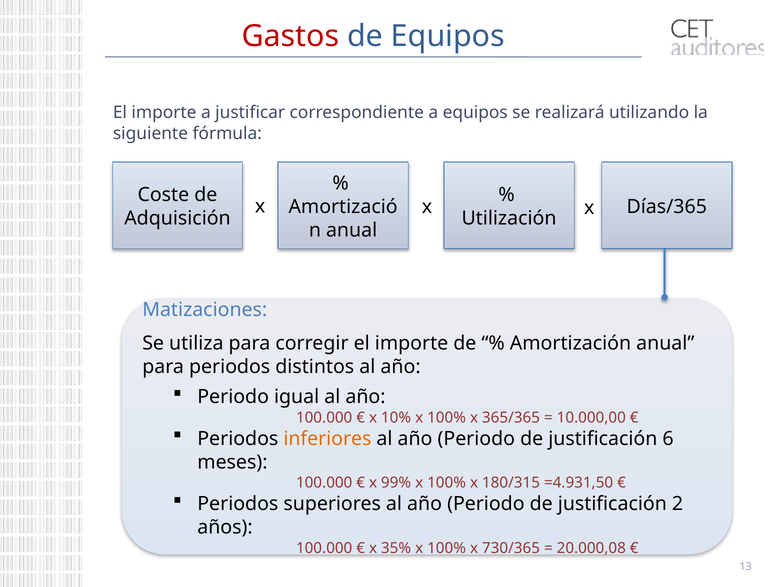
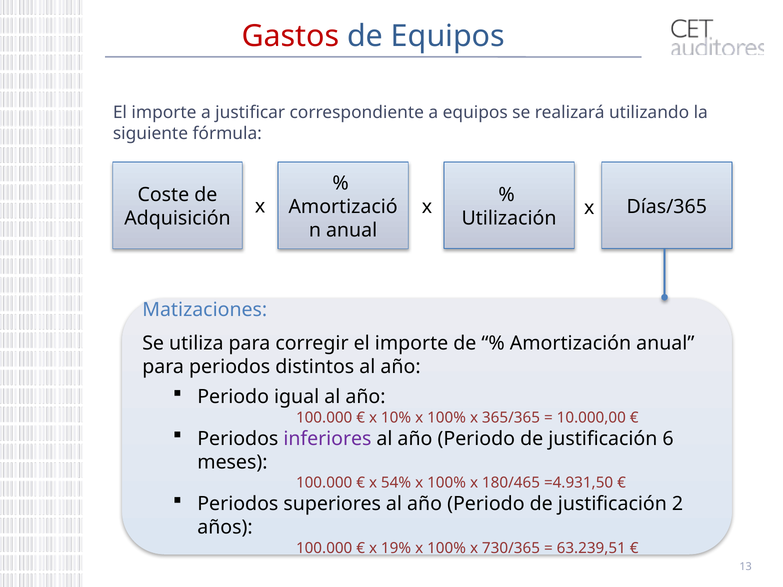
inferiores colour: orange -> purple (327, 439)
99%: 99% -> 54% (396, 483)
180/315: 180/315 -> 180/465 (511, 483)
35%: 35% -> 19% (396, 548)
20.000,08: 20.000,08 -> 63.239,51 (591, 548)
